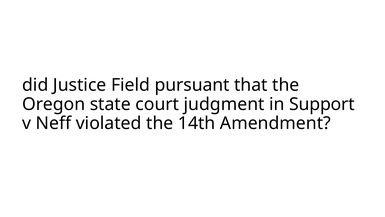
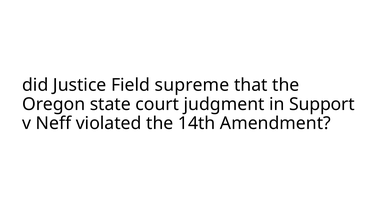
pursuant: pursuant -> supreme (192, 85)
